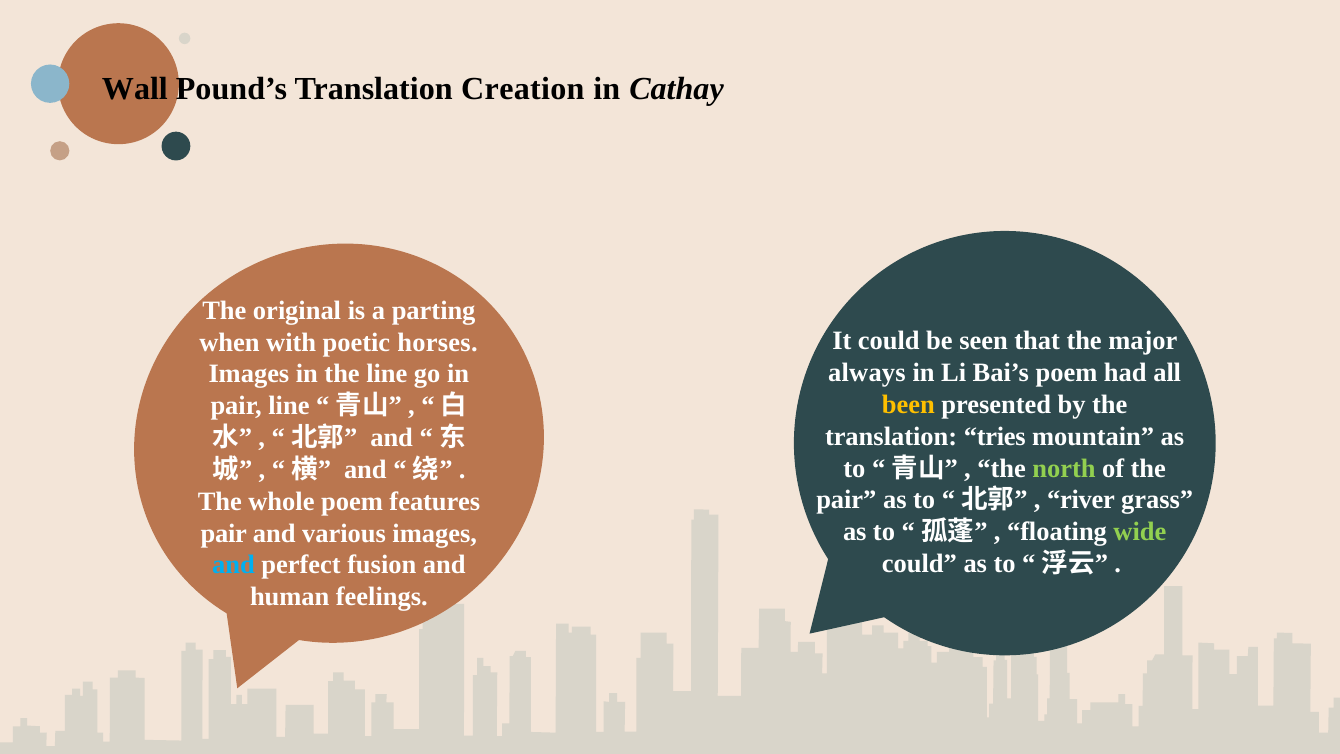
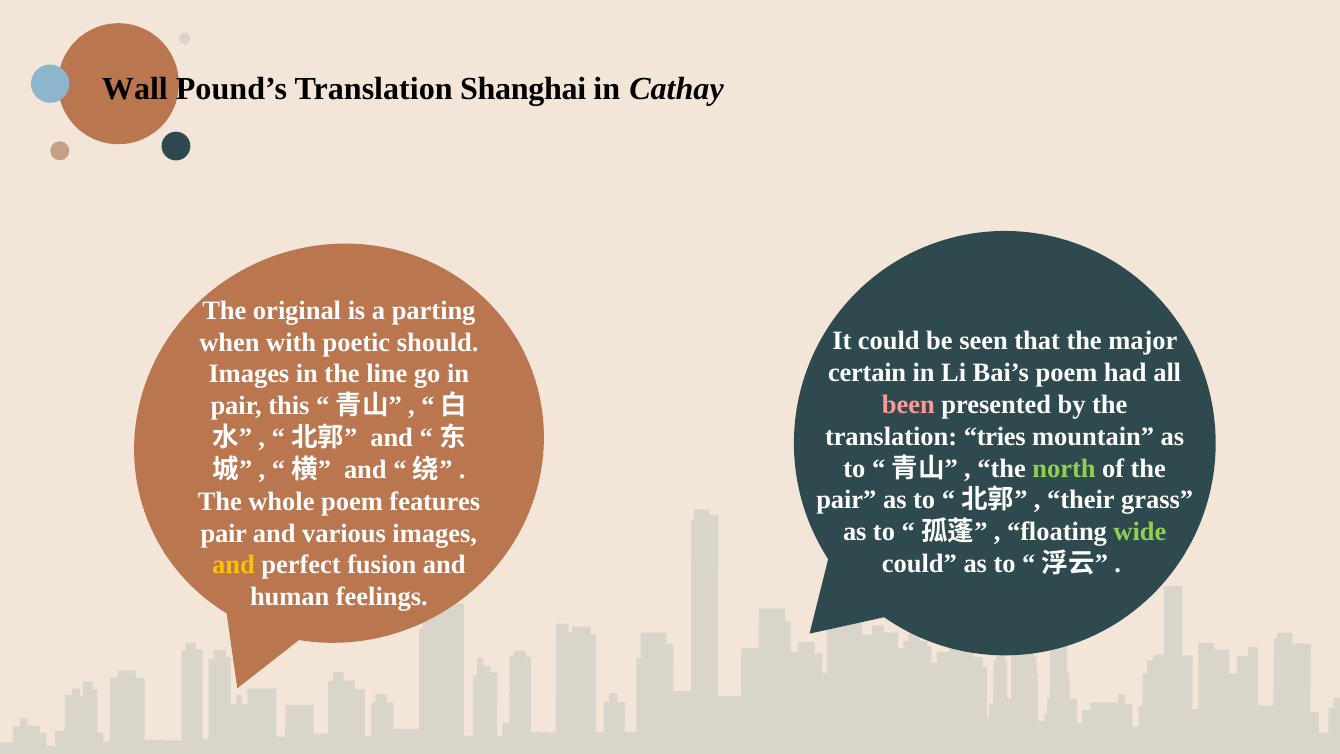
Creation: Creation -> Shanghai (523, 89)
horses: horses -> should (438, 342)
always: always -> certain (867, 373)
been colour: yellow -> pink (908, 405)
pair line: line -> this (289, 406)
river: river -> their (1081, 500)
and colour: light blue -> yellow (234, 565)
